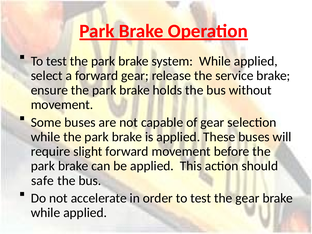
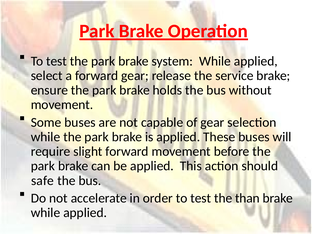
the gear: gear -> than (247, 198)
